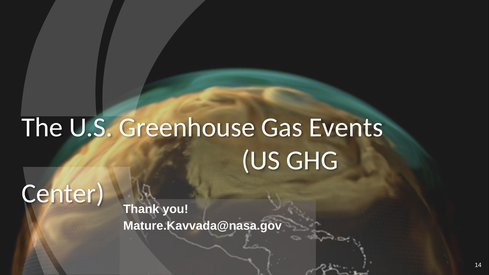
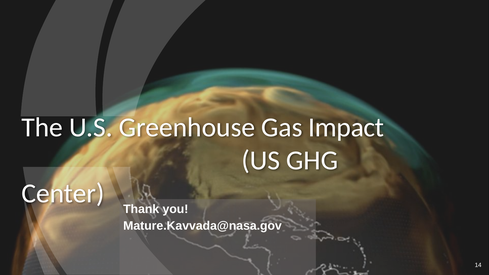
Events: Events -> Impact (346, 127)
